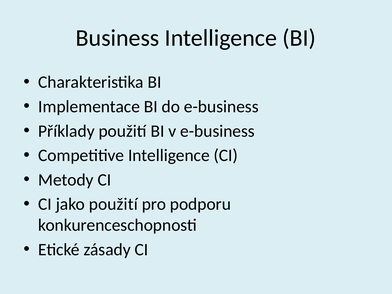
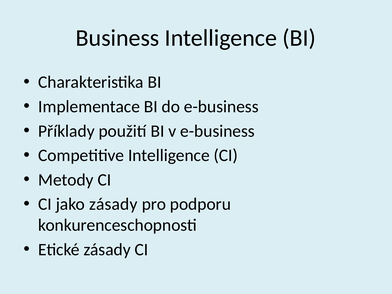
jako použití: použití -> zásady (113, 204)
